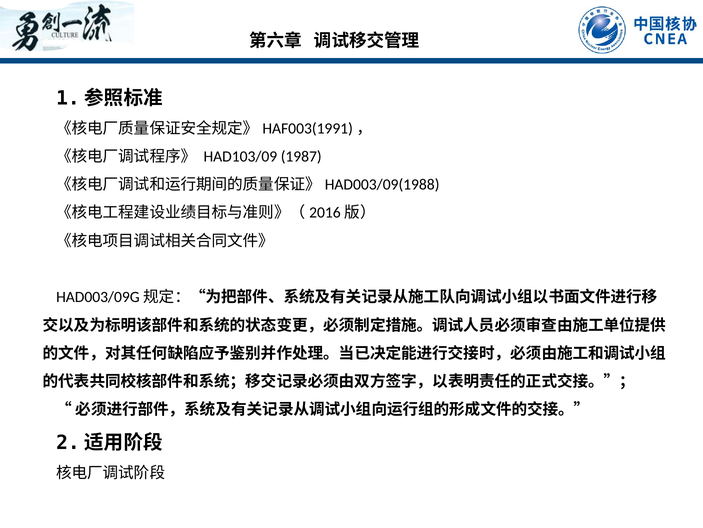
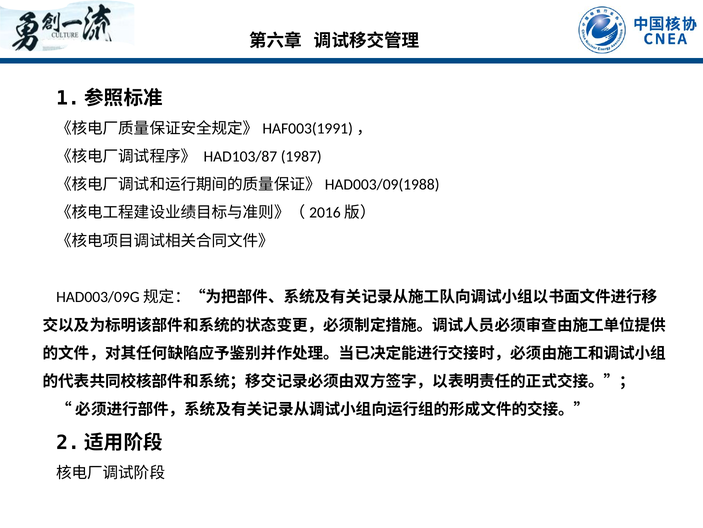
HAD103/09: HAD103/09 -> HAD103/87 (240, 156)
